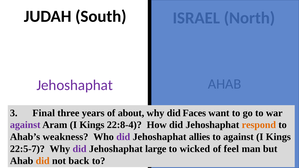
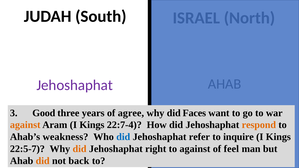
Final: Final -> Good (44, 113)
about: about -> agree (131, 113)
against colour: purple -> orange (25, 125)
22:8-4: 22:8-4 -> 22:7-4 (124, 125)
did colour: purple -> blue (123, 137)
allies: allies -> refer (199, 137)
to against: against -> inquire (238, 137)
did colour: purple -> orange (80, 149)
large: large -> right (156, 149)
to wicked: wicked -> against (195, 149)
